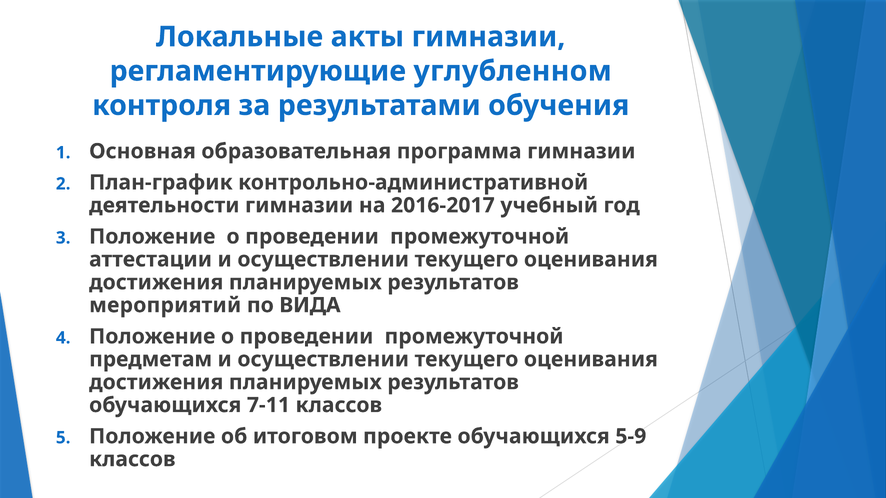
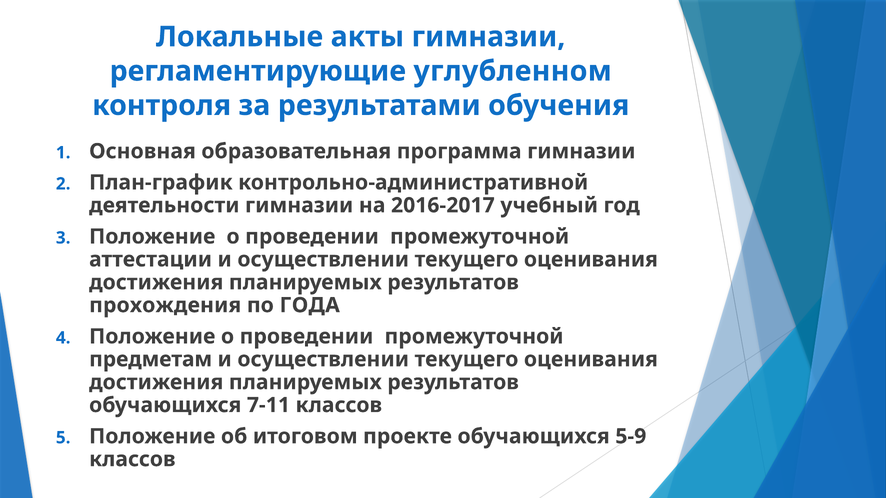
мероприятий: мероприятий -> прохождения (165, 305)
ВИДА: ВИДА -> ГОДА (310, 305)
